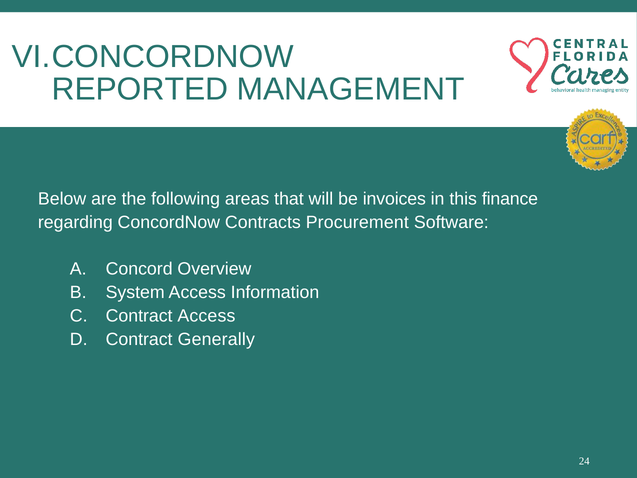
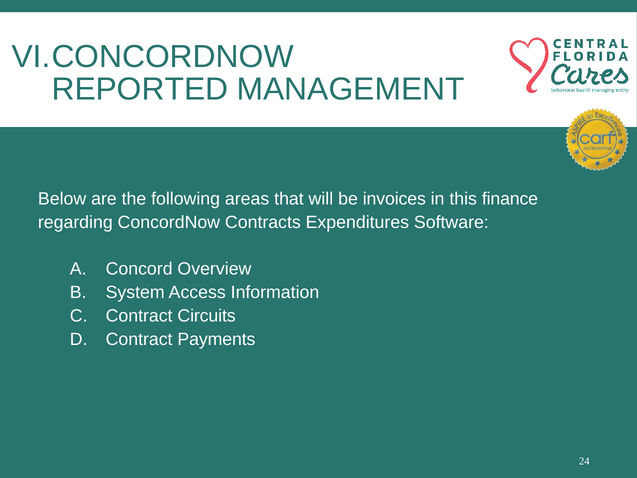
Procurement: Procurement -> Expenditures (357, 222)
Contract Access: Access -> Circuits (207, 316)
Generally: Generally -> Payments (216, 339)
